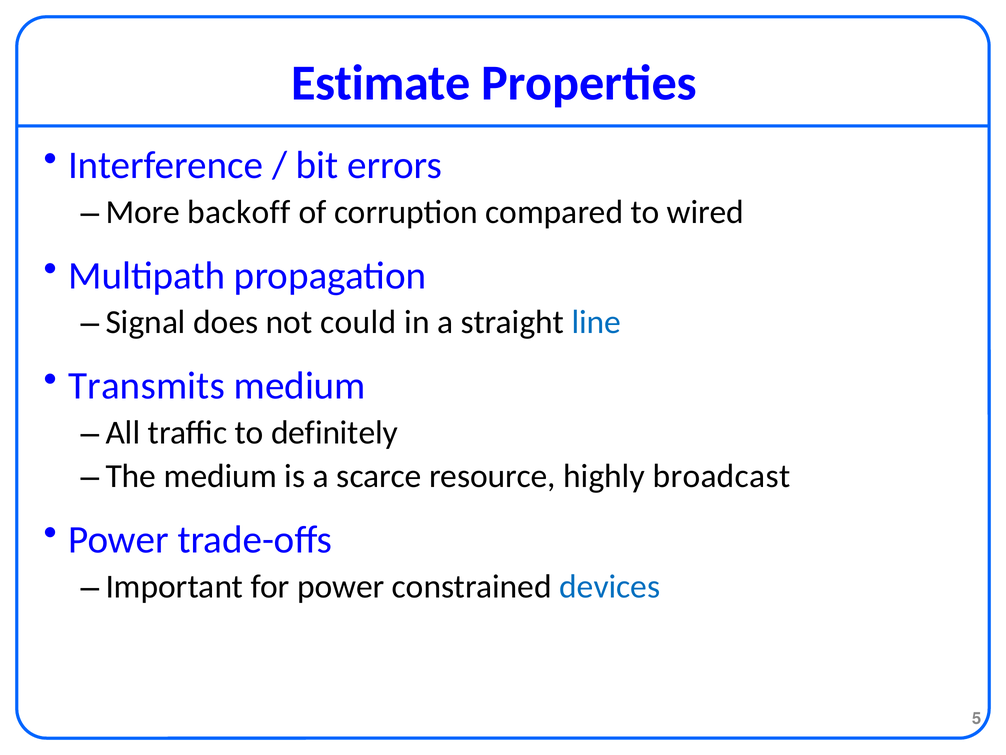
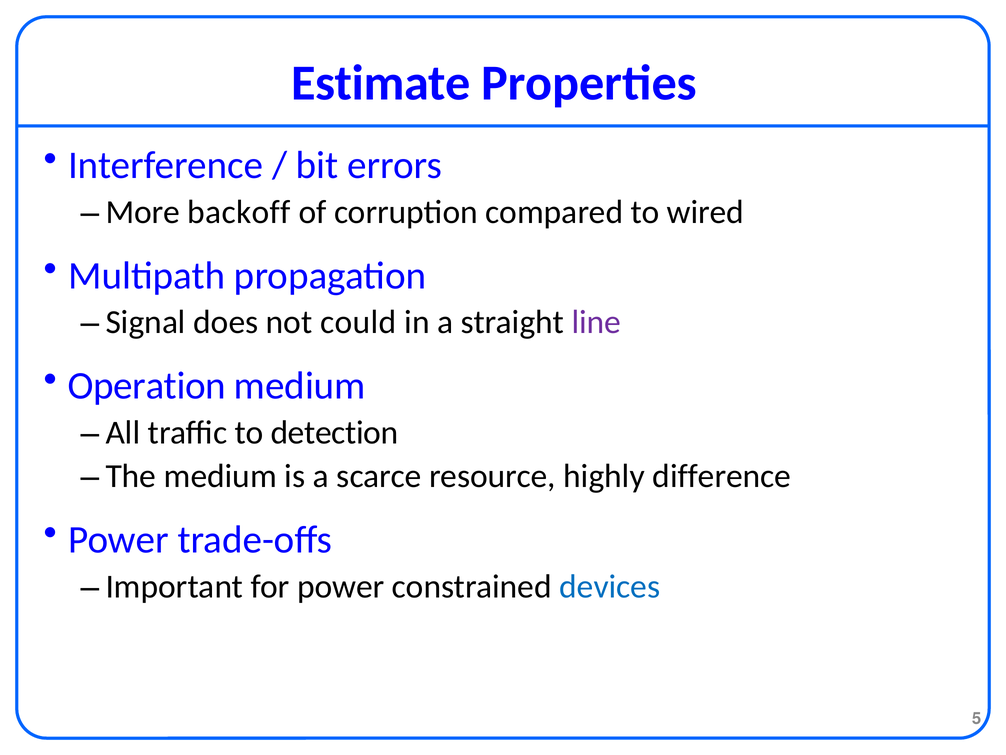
line colour: blue -> purple (596, 322)
Transmits: Transmits -> Operation (147, 386)
definitely: definitely -> detection (334, 432)
broadcast: broadcast -> difference (722, 476)
